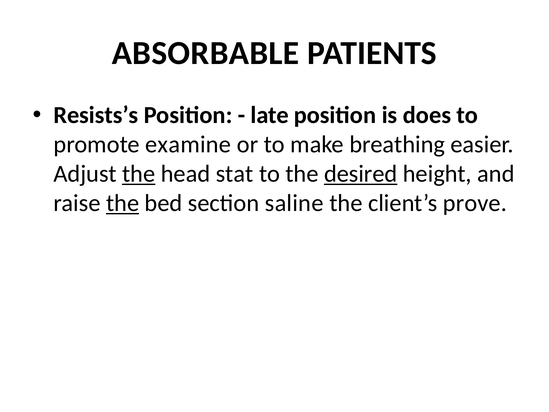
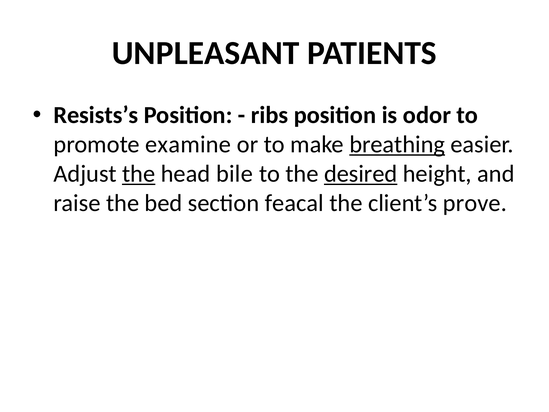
ABSORBABLE: ABSORBABLE -> UNPLEASANT (206, 53)
late: late -> ribs (270, 115)
does: does -> odor (427, 115)
breathing underline: none -> present (397, 144)
stat: stat -> bile (234, 174)
the underline: present -> none (123, 203)
saline: saline -> feacal (294, 203)
